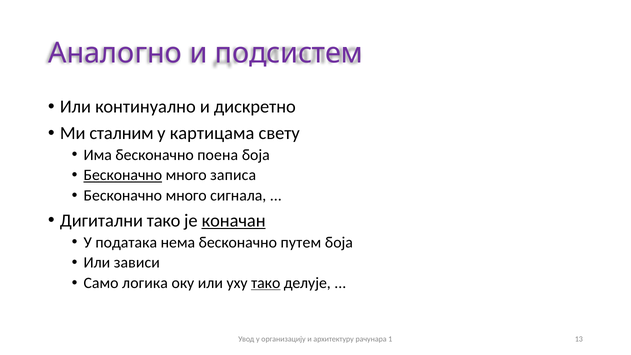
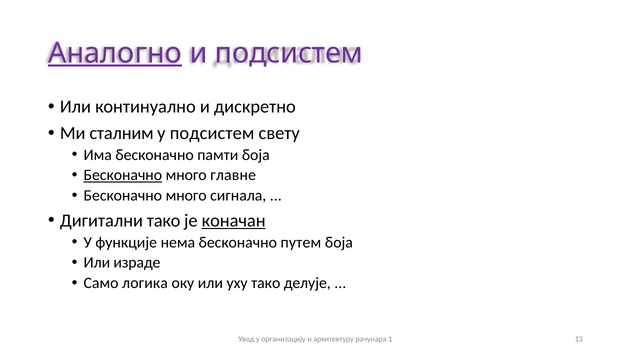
Аналогно underline: none -> present (115, 53)
у картицама: картицама -> подсистем (212, 133)
поена: поена -> памти (218, 155)
записа: записа -> главне (233, 175)
података: података -> функције (126, 242)
зависи: зависи -> израде (137, 263)
тако underline: present -> none (266, 283)
